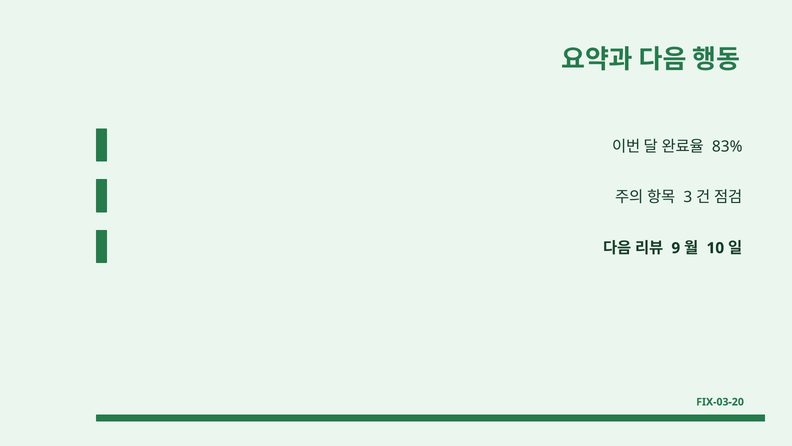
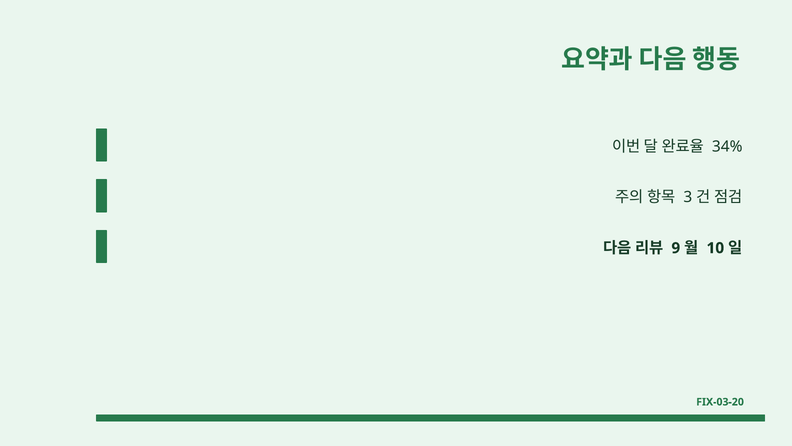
83%: 83% -> 34% (727, 146)
